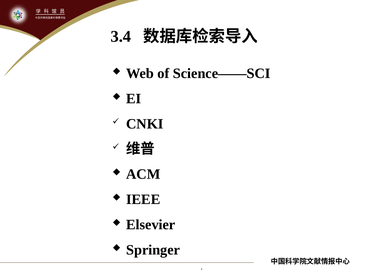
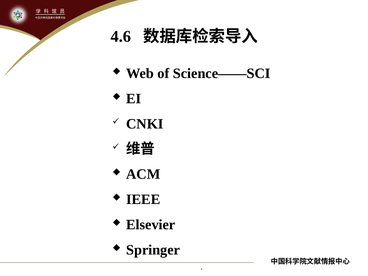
3.4: 3.4 -> 4.6 (121, 36)
